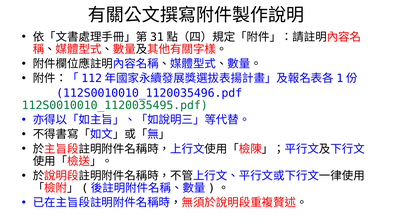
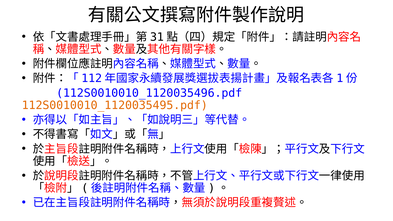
112S0010010_1120035495.pdf colour: green -> orange (115, 105)
